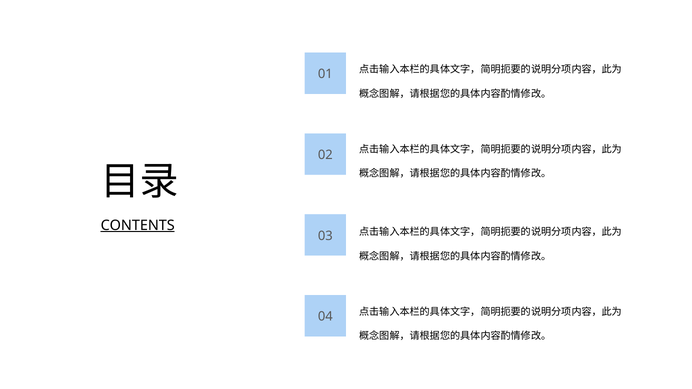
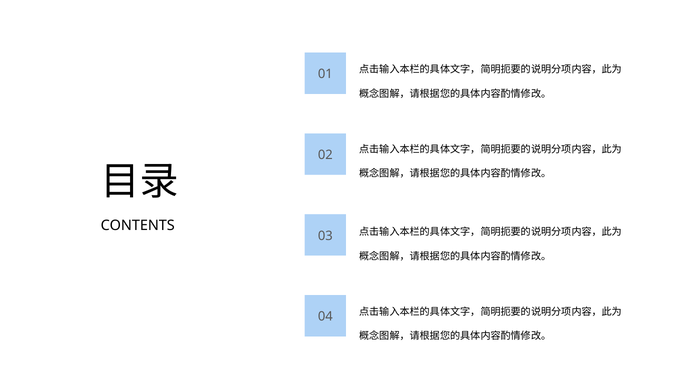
CONTENTS underline: present -> none (138, 226)
